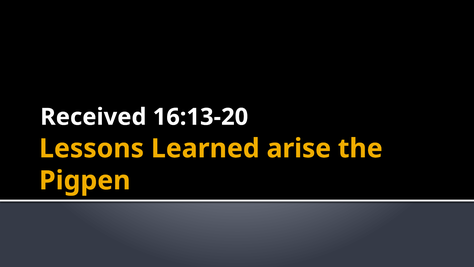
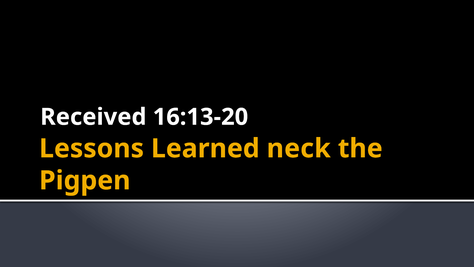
arise: arise -> neck (299, 148)
